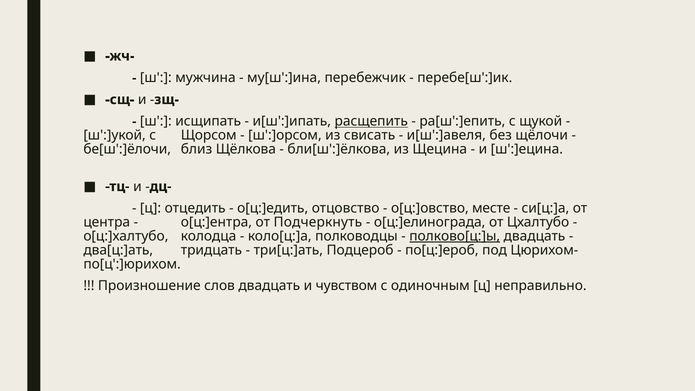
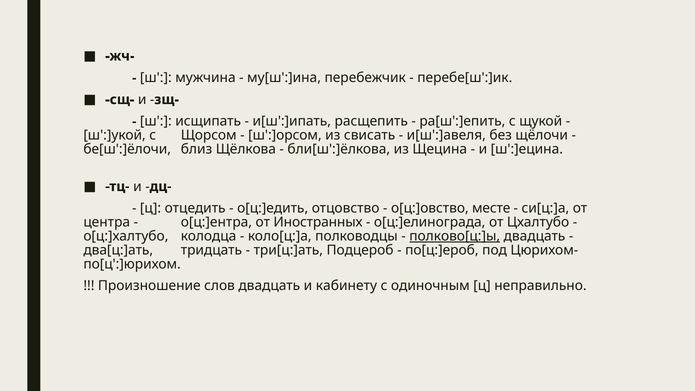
расщепить underline: present -> none (371, 121)
Подчеркнуть: Подчеркнуть -> Иностранных (318, 222)
чувством: чувством -> кабинету (346, 286)
